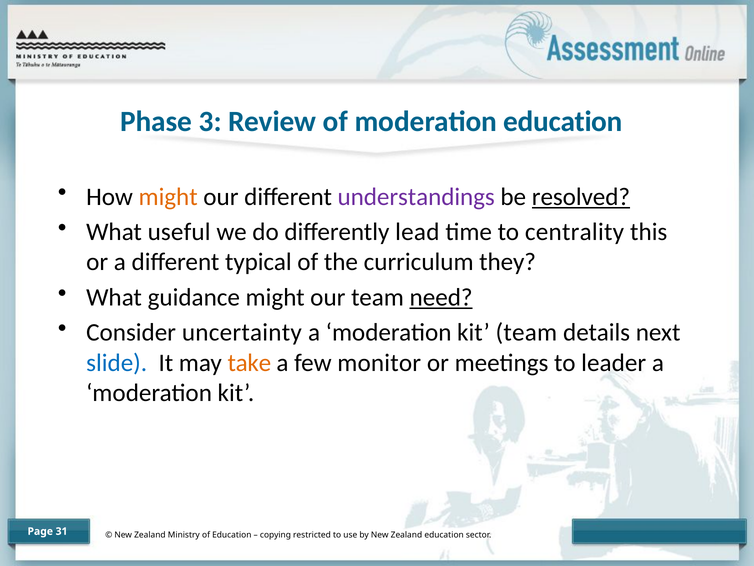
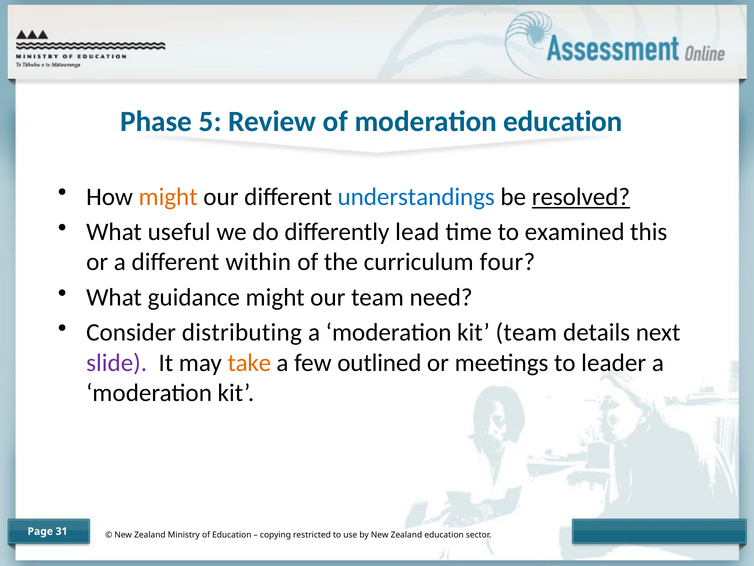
3: 3 -> 5 (210, 121)
understandings colour: purple -> blue (416, 197)
centrality: centrality -> examined (575, 232)
typical: typical -> within (258, 262)
they: they -> four (507, 262)
need underline: present -> none (441, 297)
uncertainty: uncertainty -> distributing (242, 332)
slide colour: blue -> purple (117, 362)
monitor: monitor -> outlined (379, 362)
